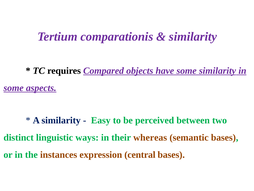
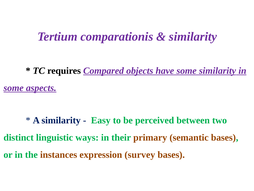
whereas: whereas -> primary (150, 137)
central: central -> survey (140, 154)
